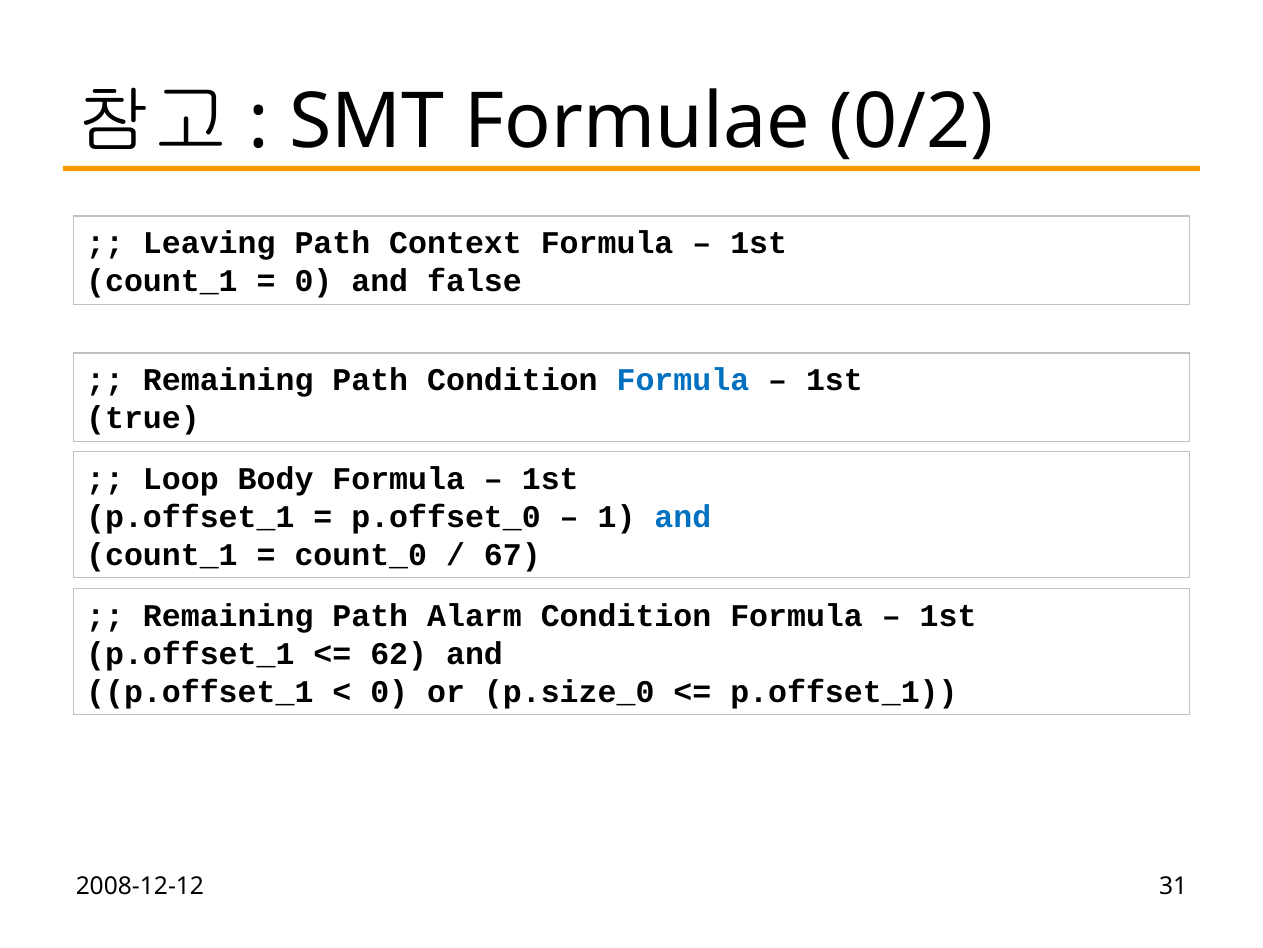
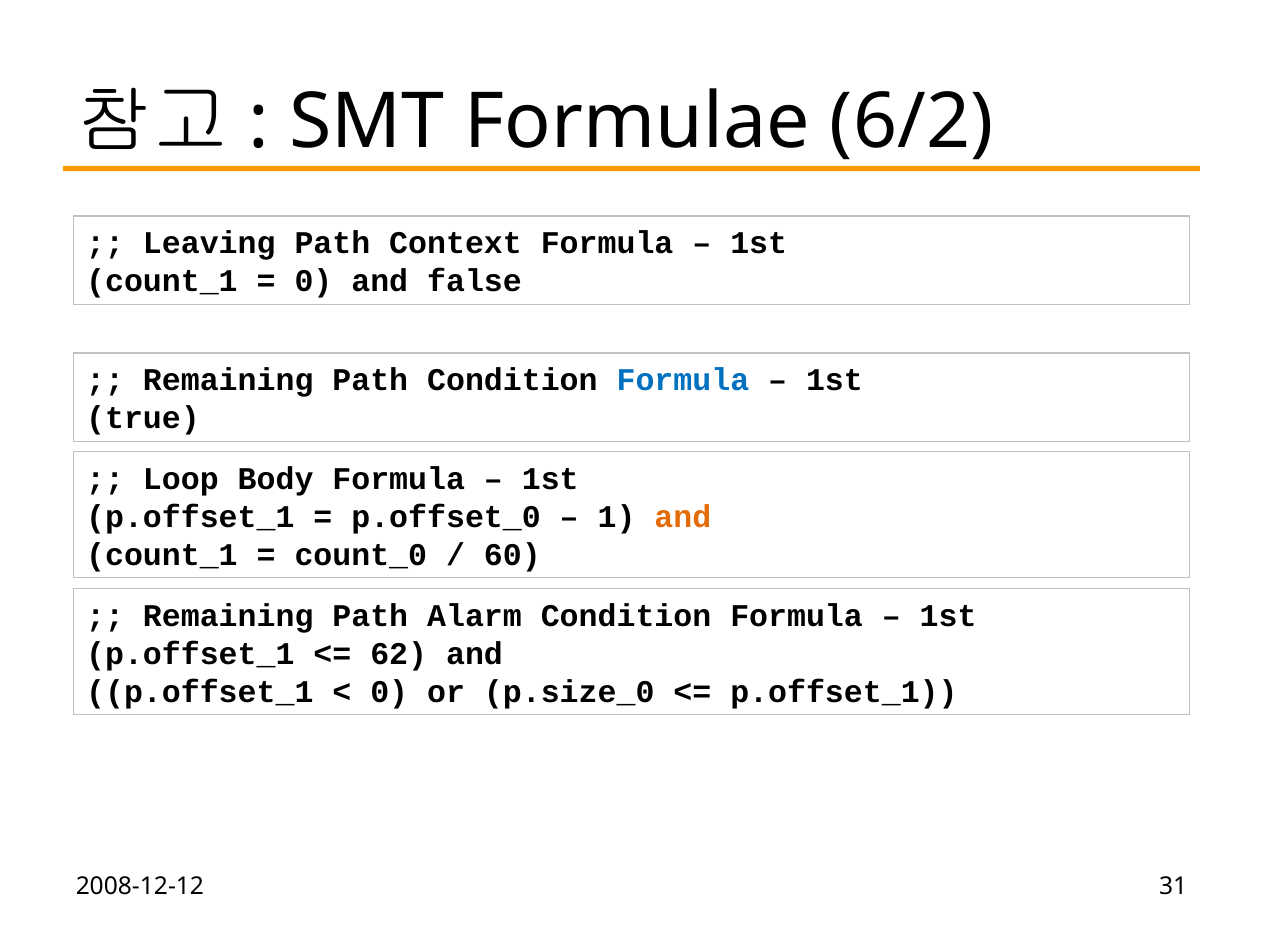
0/2: 0/2 -> 6/2 (912, 122)
and colour: blue -> orange (683, 517)
67: 67 -> 60 (512, 554)
